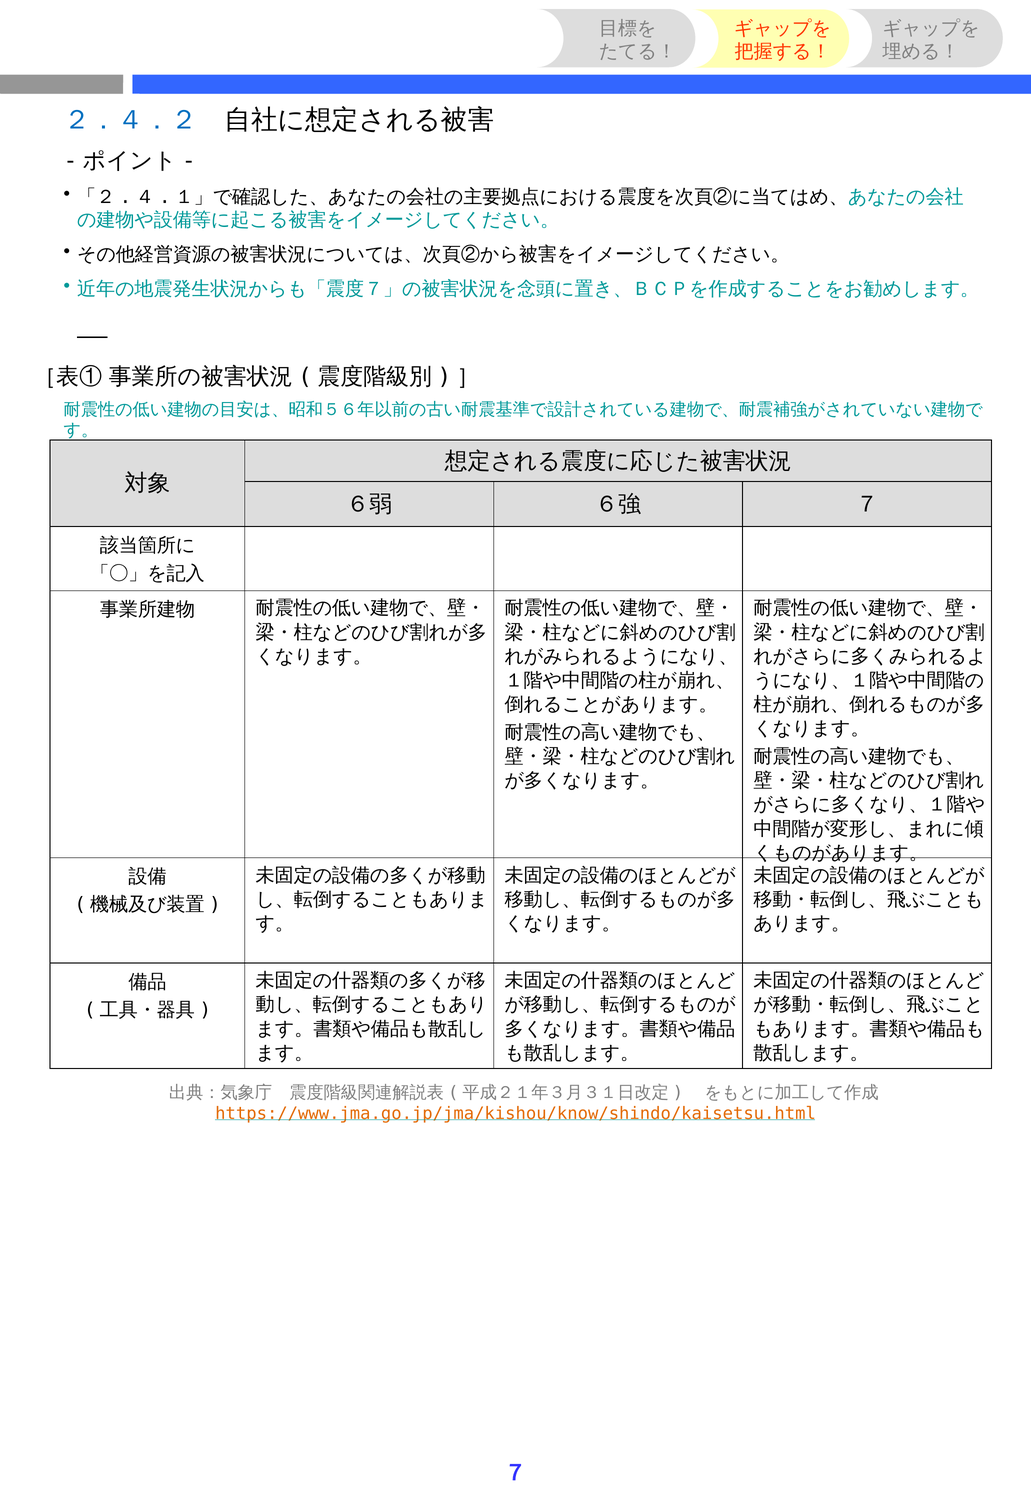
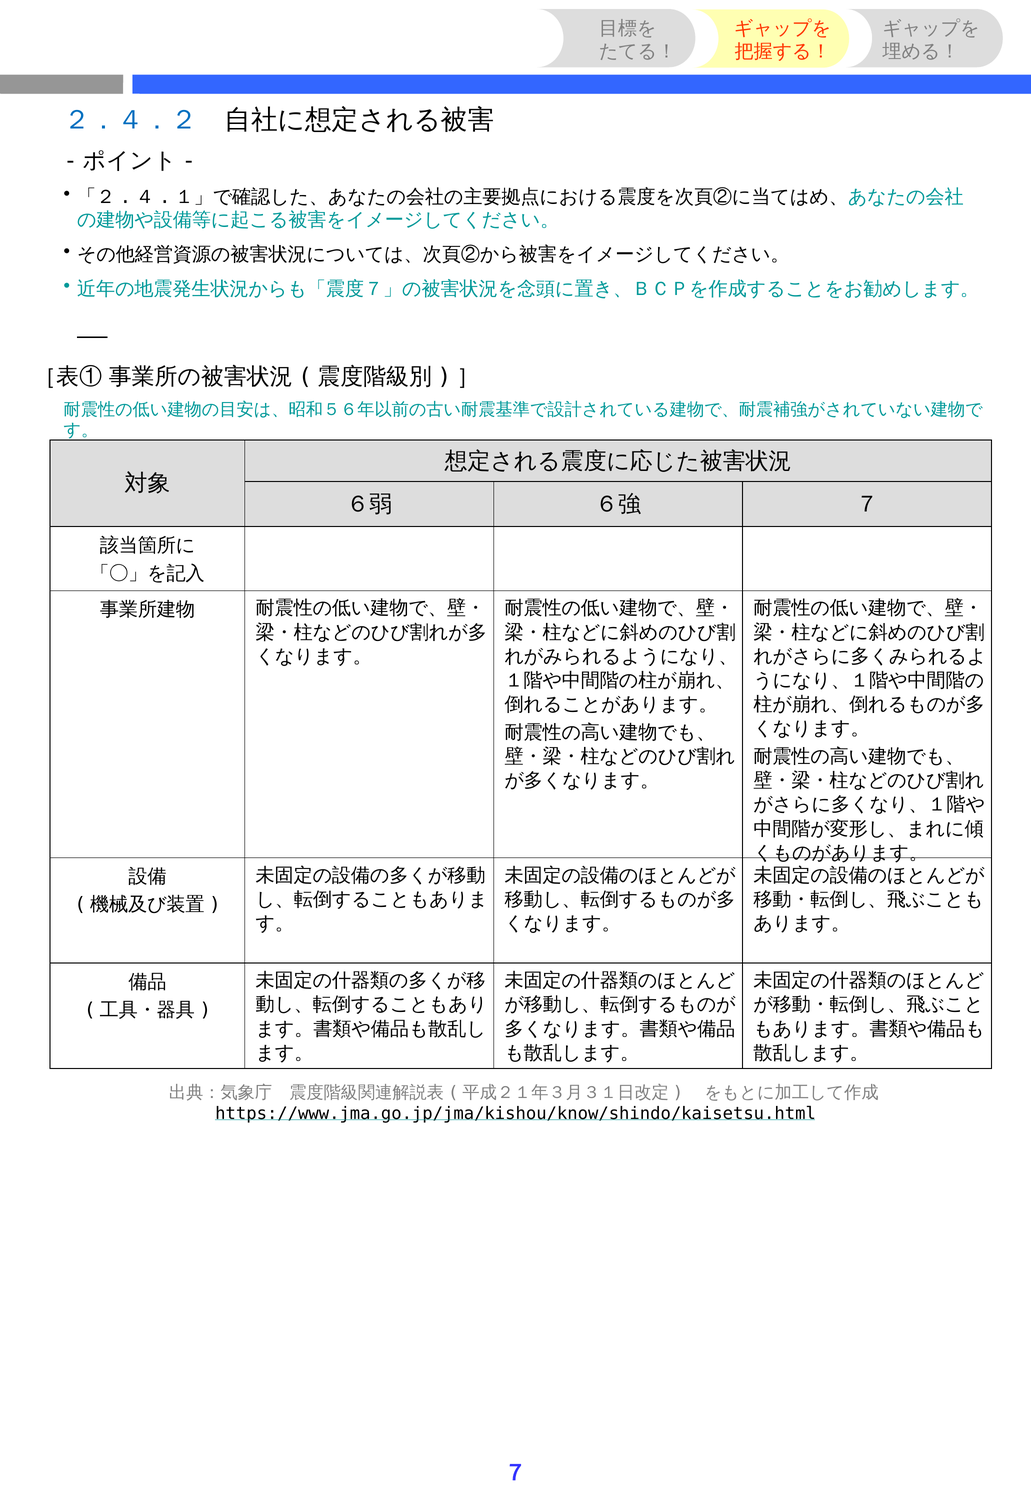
https://www.jma.go.jp/jma/kishou/know/shindo/kaisetsu.html colour: orange -> black (516, 1114)
